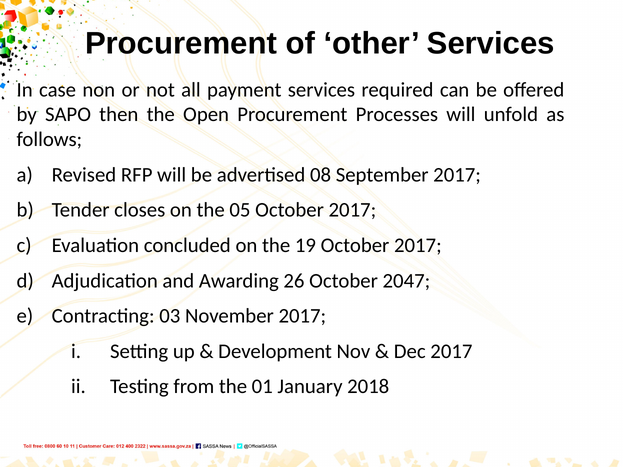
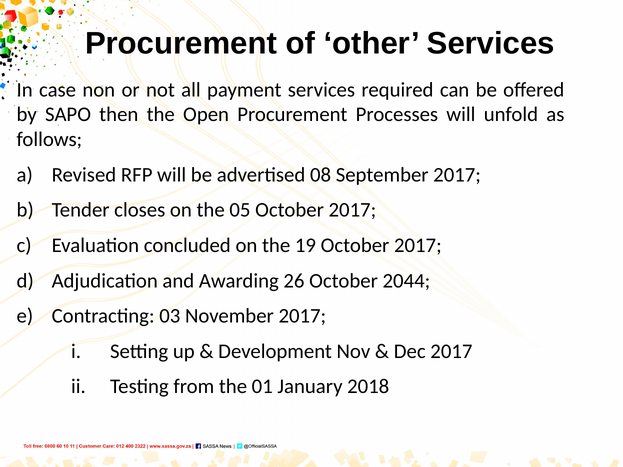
2047: 2047 -> 2044 (406, 281)
